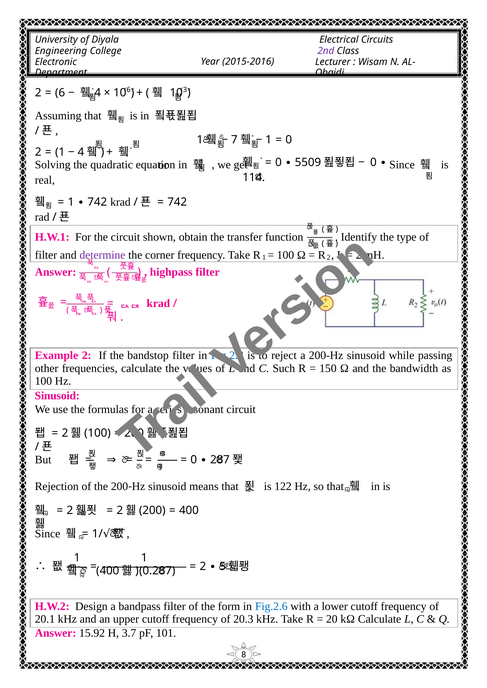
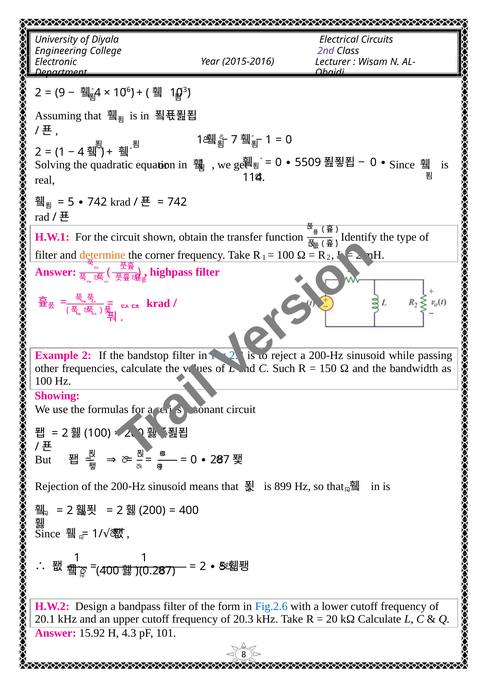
6: 6 -> 9 (60, 93)
1: 1 -> 5 (71, 202)
determine colour: purple -> orange (102, 255)
Sinusoid: Sinusoid -> Showing (57, 396)
122: 122 -> 899 (283, 487)
3.7: 3.7 -> 4.3 (129, 633)
